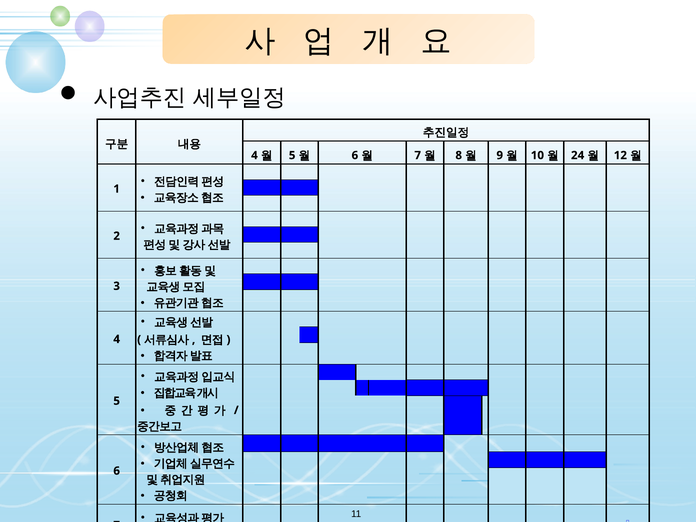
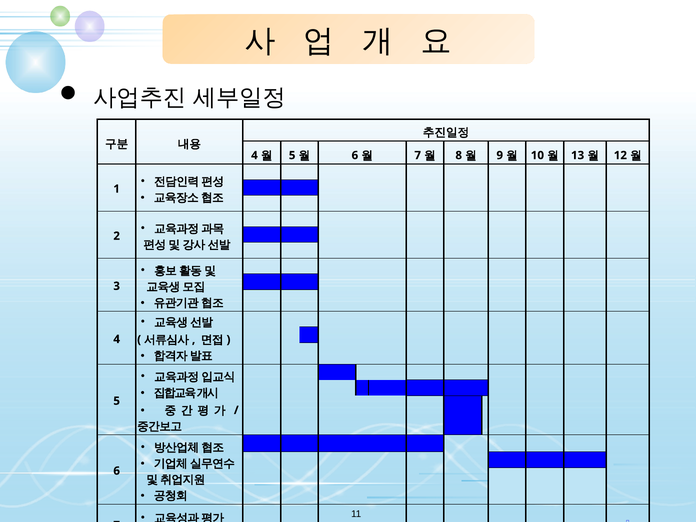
24: 24 -> 13 (578, 155)
